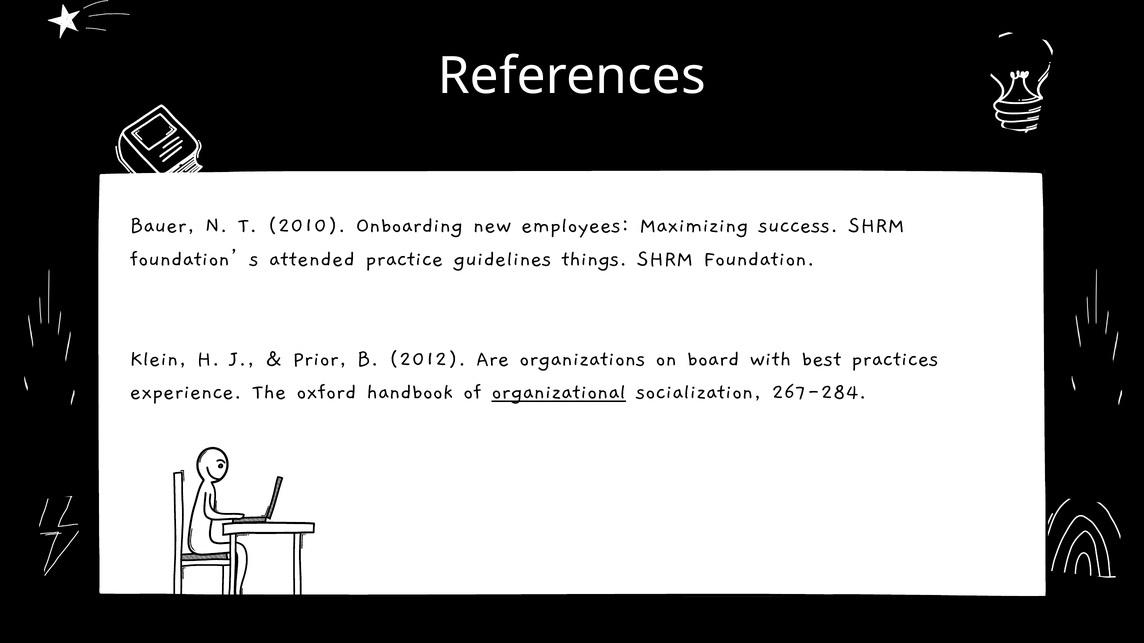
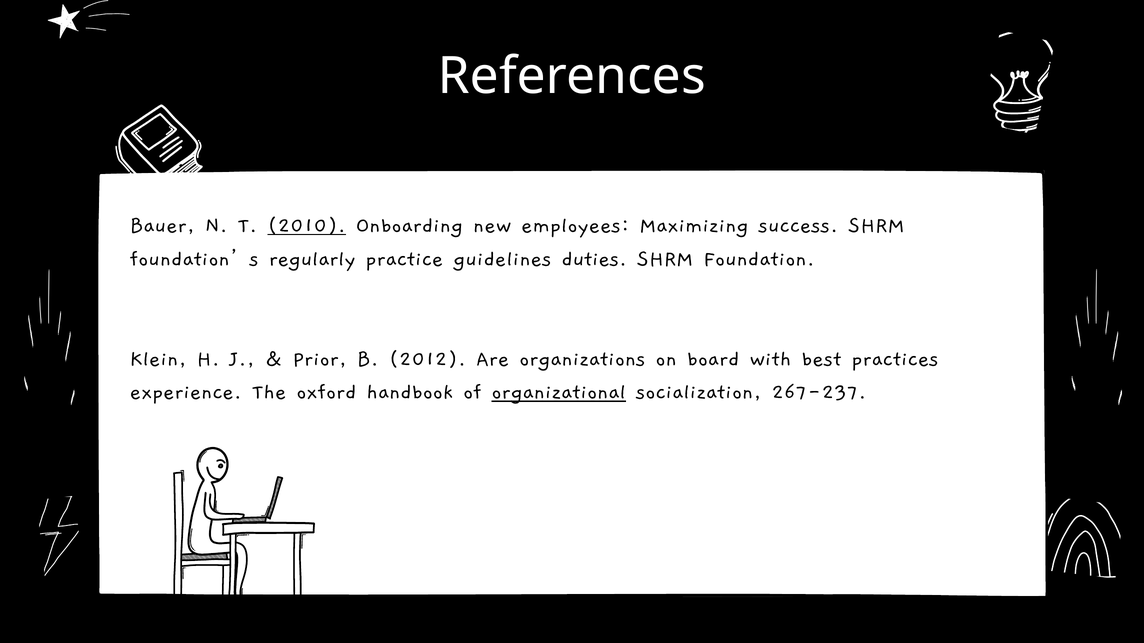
2010 underline: none -> present (307, 224)
attended: attended -> regularly (312, 258)
things: things -> duties (594, 258)
267-284: 267-284 -> 267-237 (819, 391)
